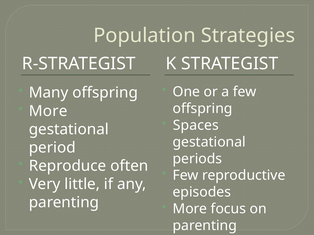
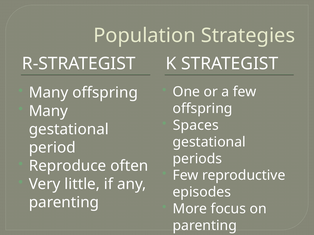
More: More -> Many (48, 111)
